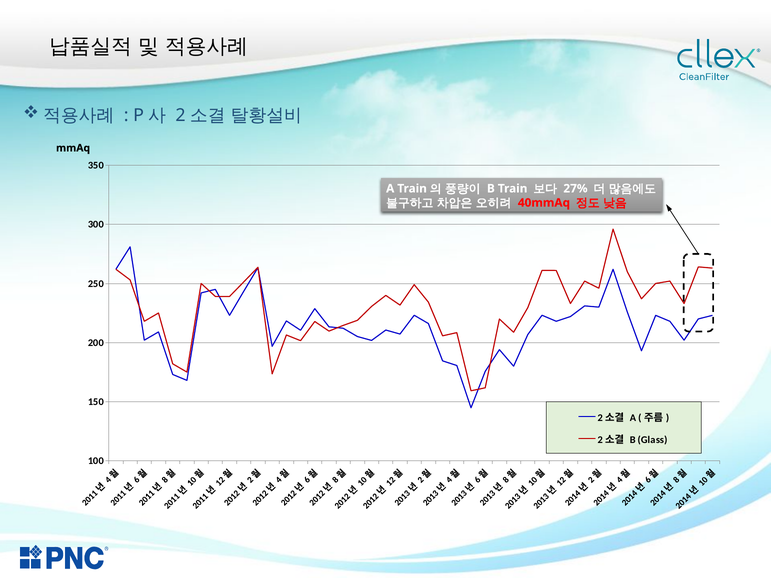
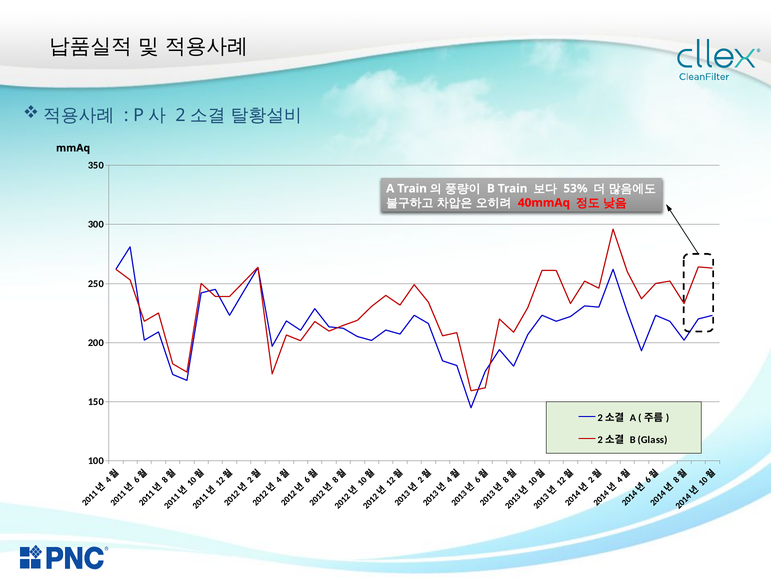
27%: 27% -> 53% (575, 189)
